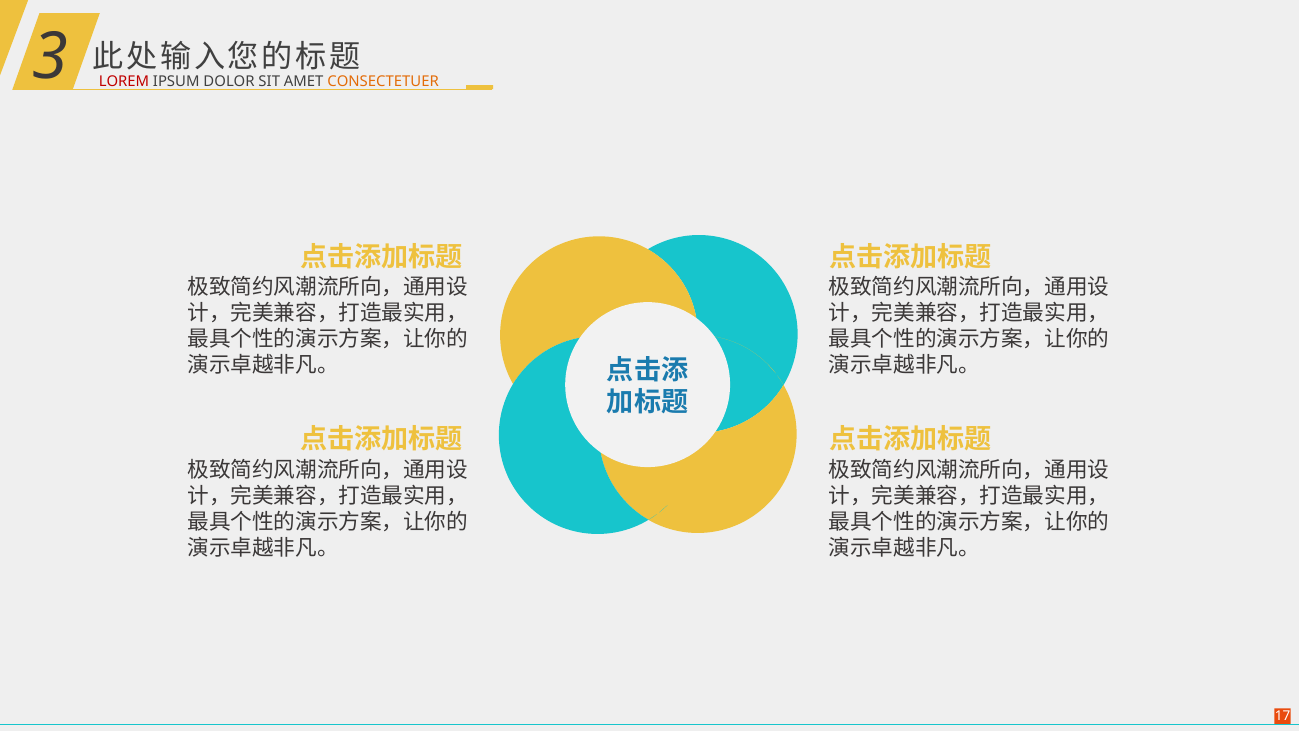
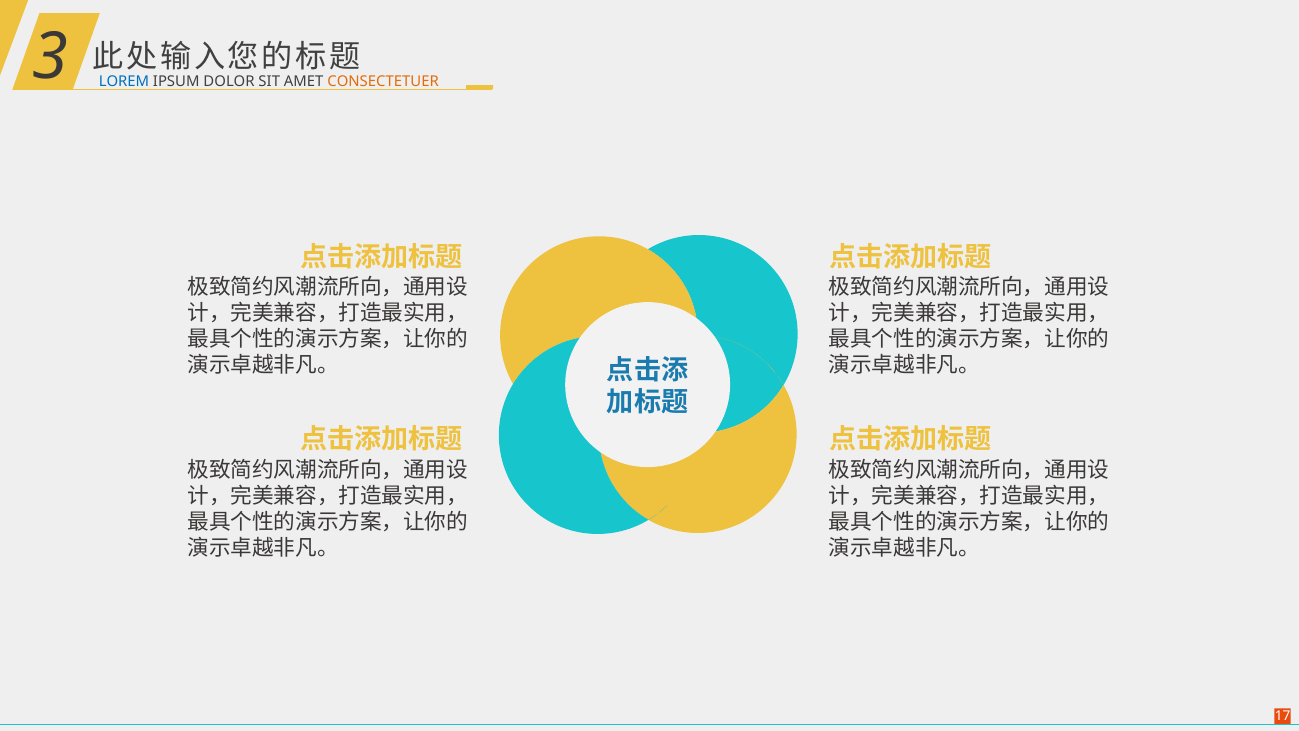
LOREM colour: red -> blue (124, 81)
